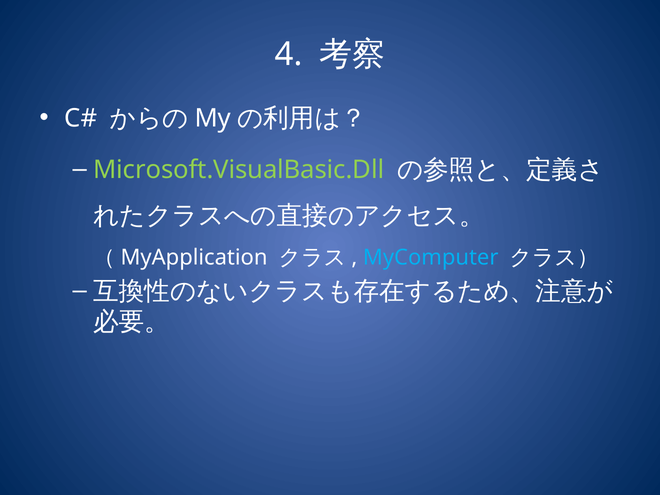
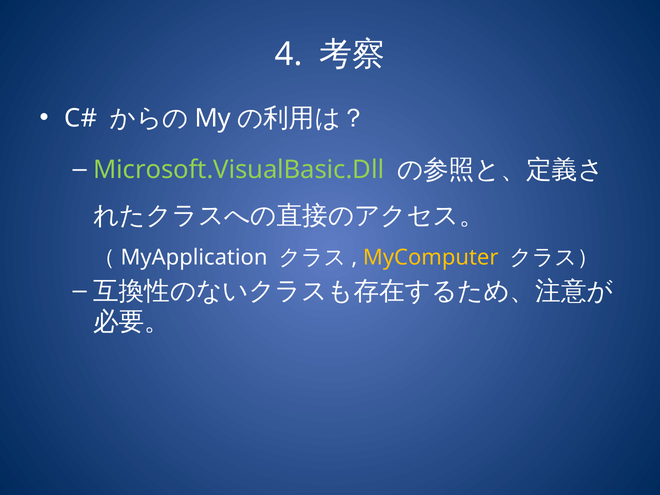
MyComputer colour: light blue -> yellow (431, 257)
